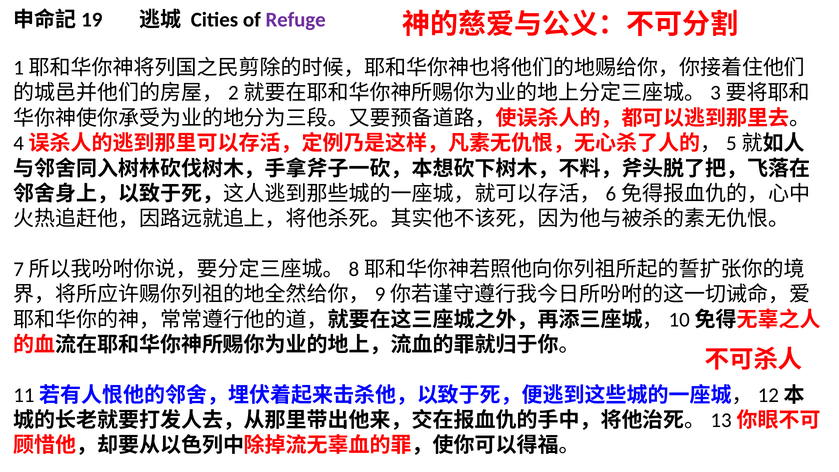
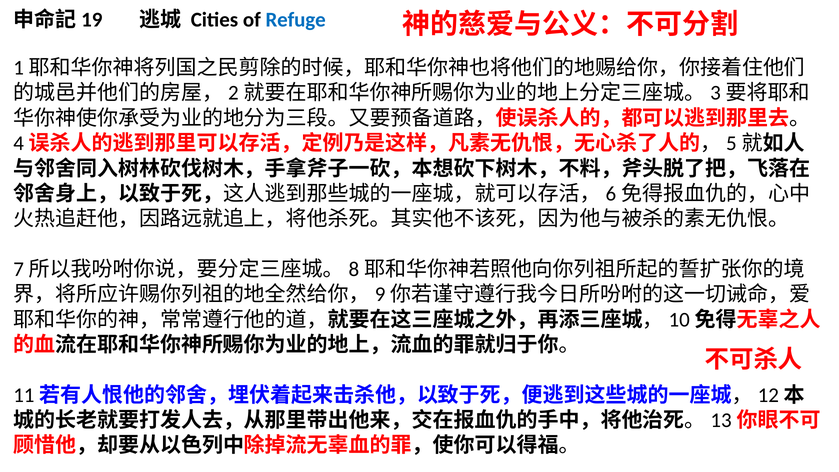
Refuge colour: purple -> blue (296, 20)
